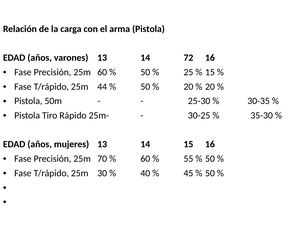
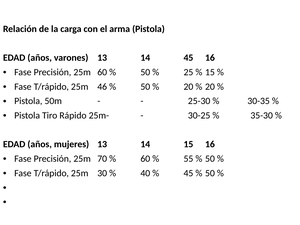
14 72: 72 -> 45 (188, 58)
44: 44 -> 46 (102, 87)
